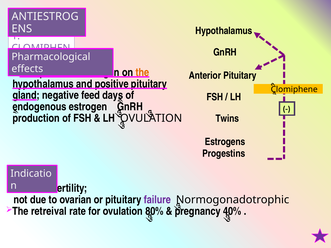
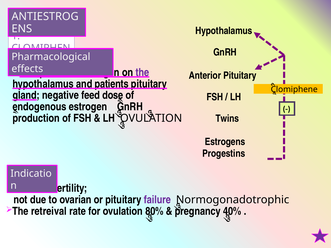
the colour: orange -> purple (142, 72)
positive: positive -> patients (112, 84)
days: days -> dose (113, 95)
